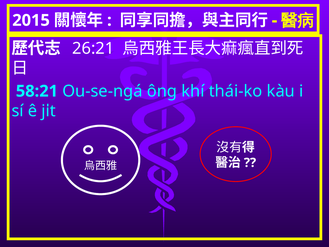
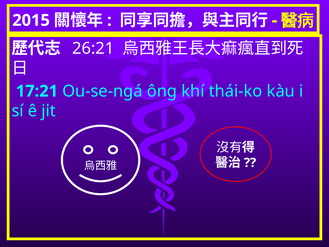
58:21: 58:21 -> 17:21 (37, 91)
